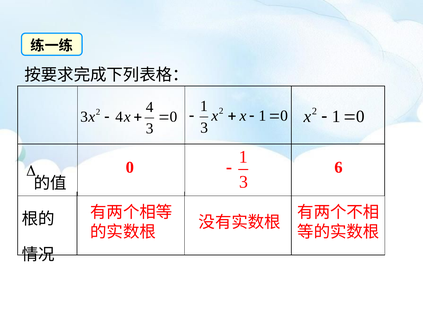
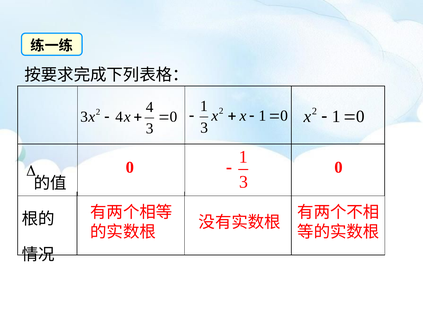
6: 6 -> 0 (339, 168)
